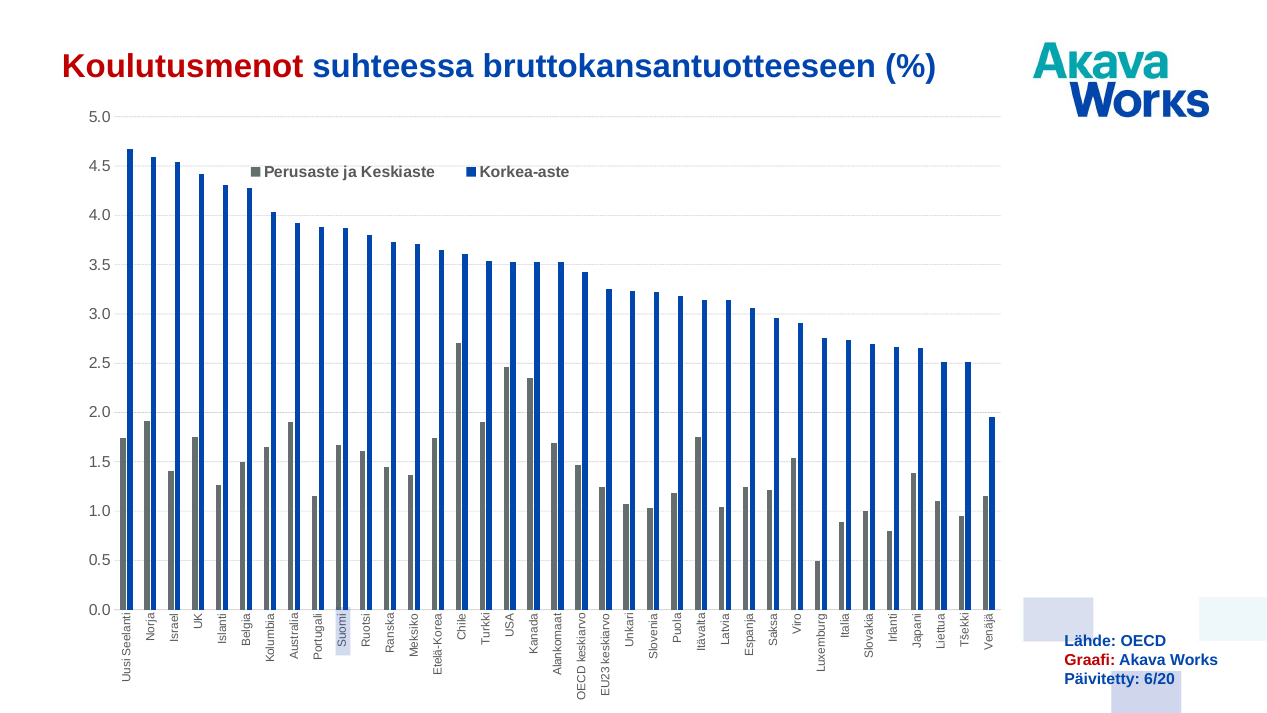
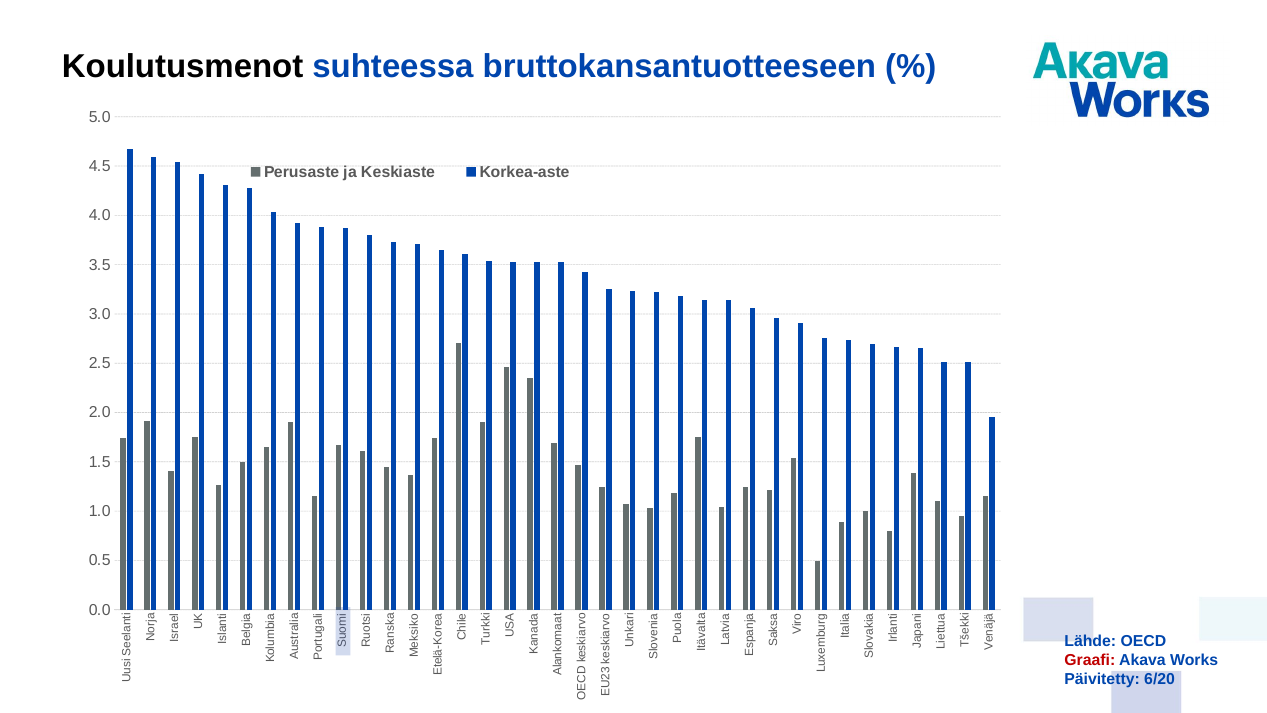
Koulutusmenot colour: red -> black (183, 66)
